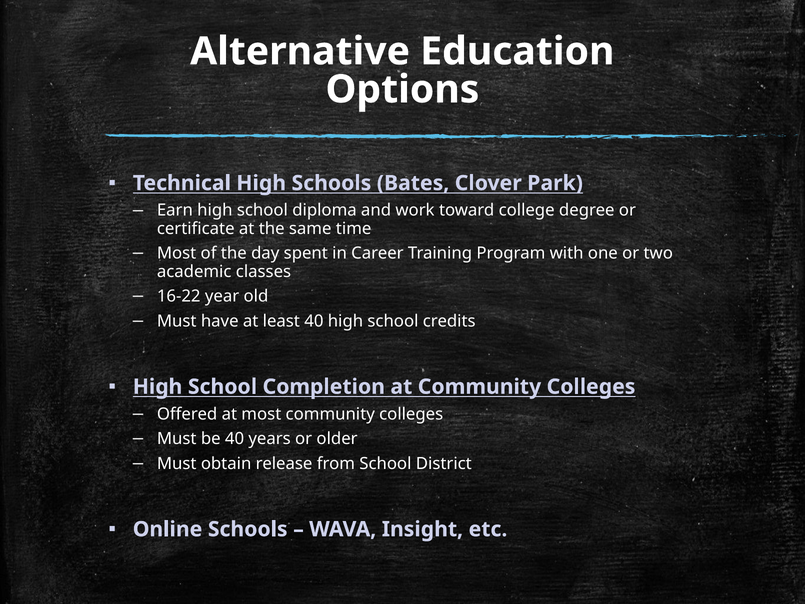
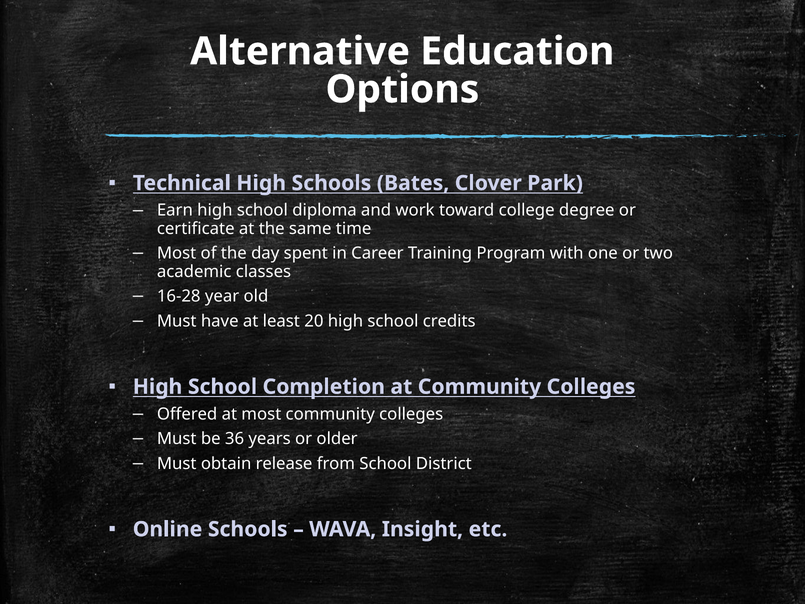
16-22: 16-22 -> 16-28 (179, 296)
least 40: 40 -> 20 (314, 321)
be 40: 40 -> 36 (235, 439)
